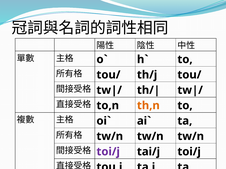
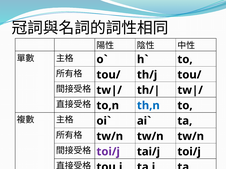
th,n colour: orange -> blue (148, 106)
